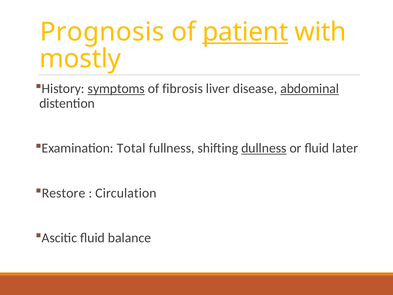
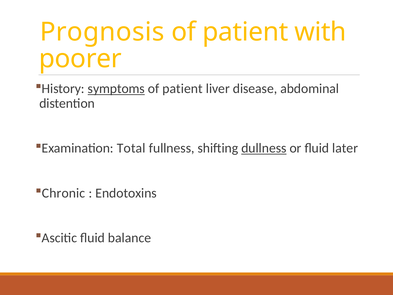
patient underline: present -> none (245, 32)
mostly: mostly -> poorer (80, 59)
fibrosis: fibrosis -> patient (183, 89)
abdominal underline: present -> none (310, 89)
Restore: Restore -> Chronic (64, 193)
Circulation: Circulation -> Endotoxins (126, 193)
